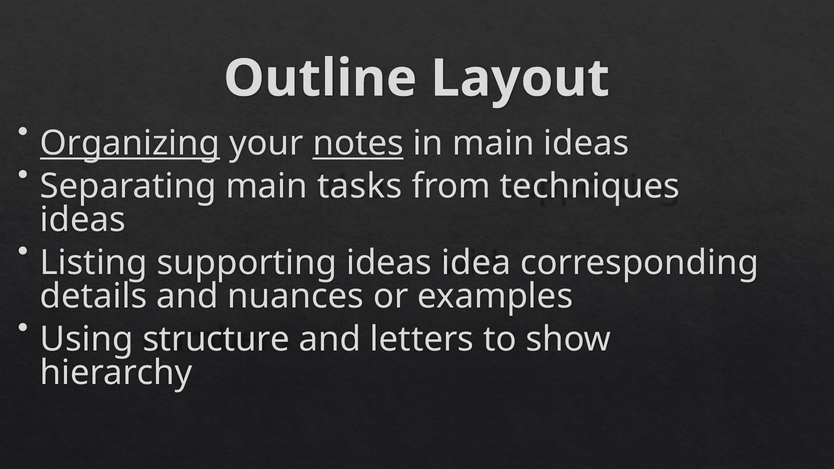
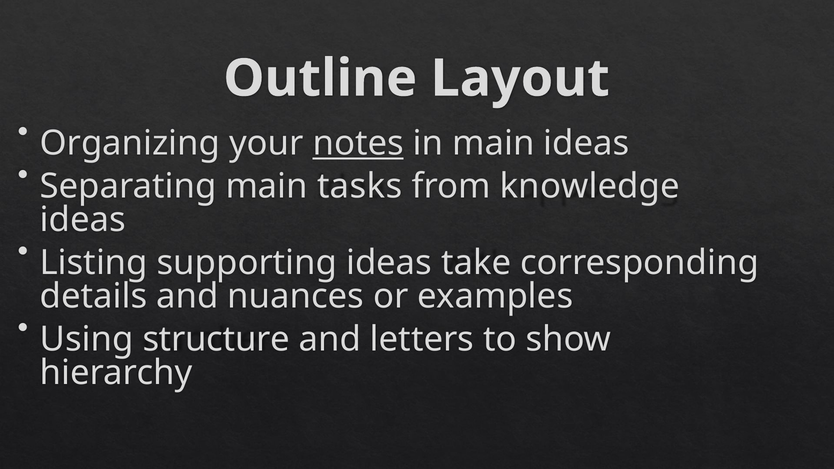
Organizing underline: present -> none (130, 144)
techniques: techniques -> knowledge (590, 187)
idea: idea -> take (476, 263)
